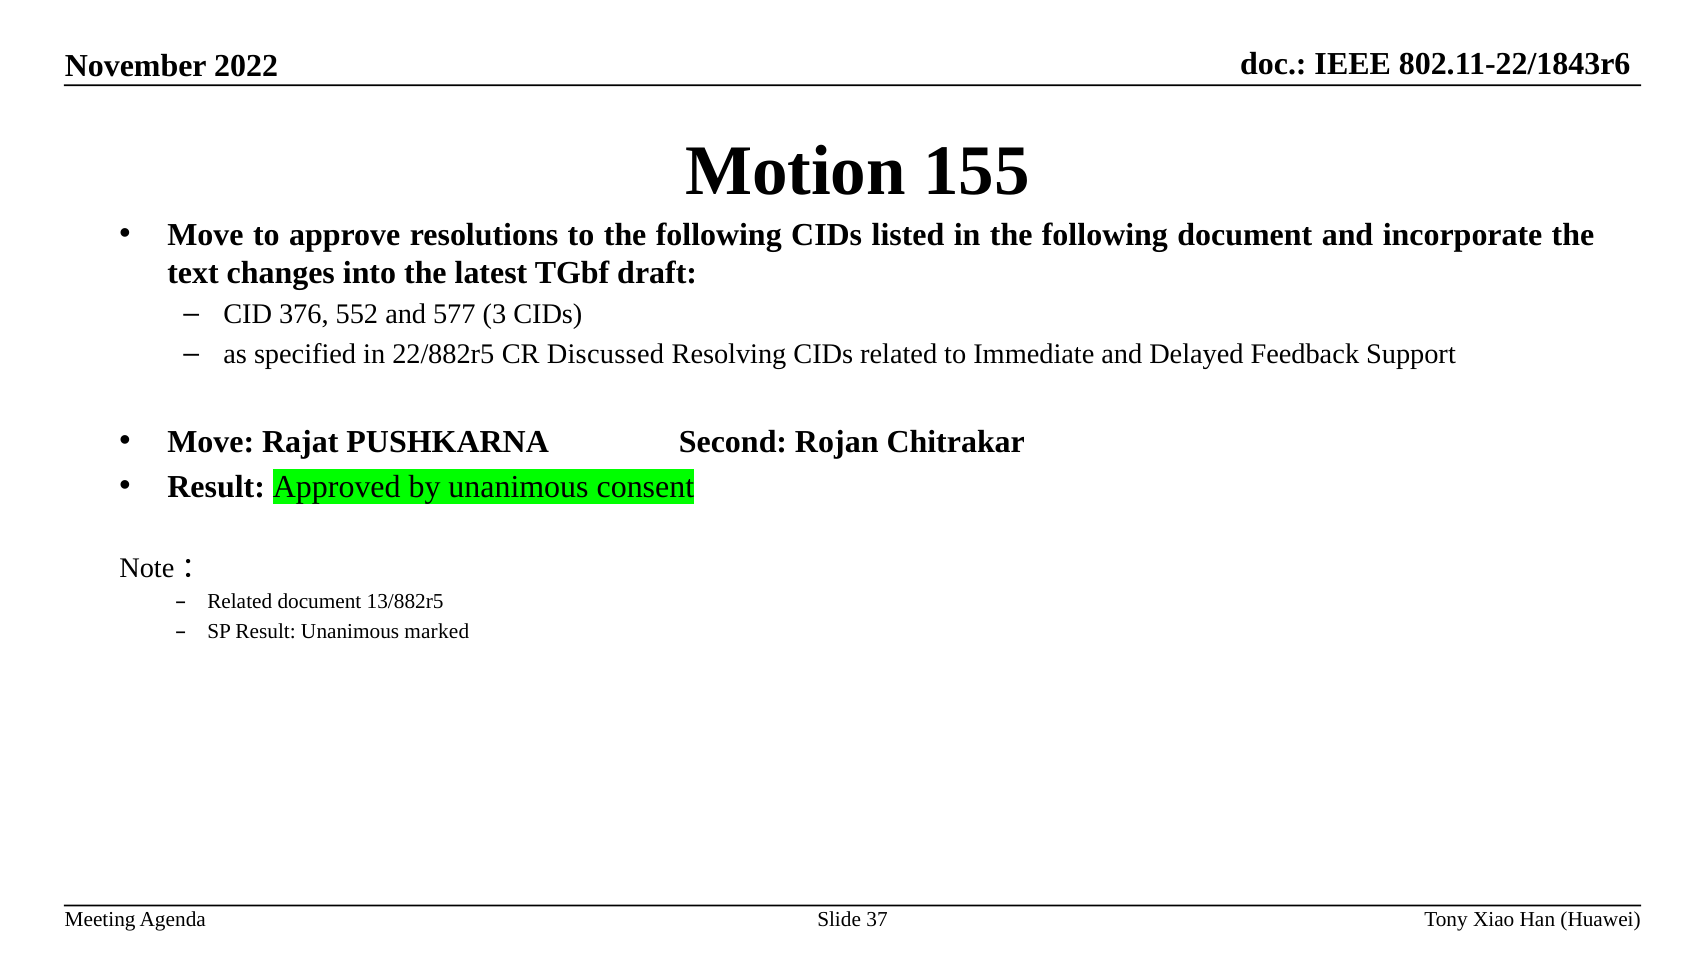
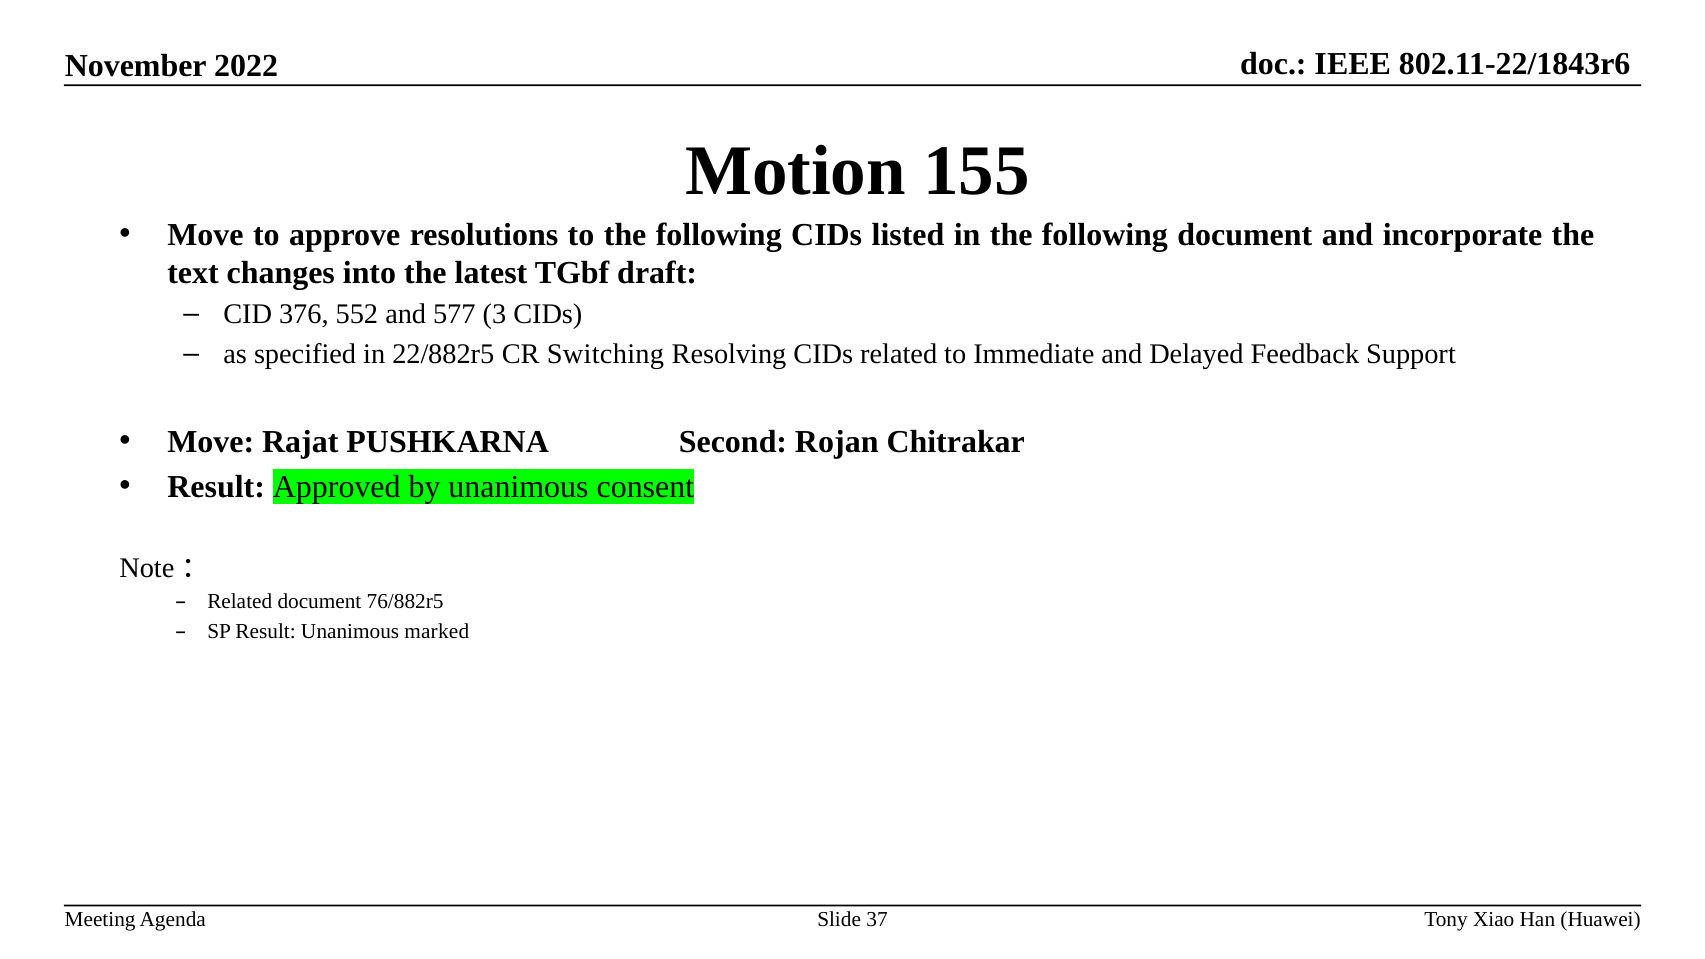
Discussed: Discussed -> Switching (605, 354)
13/882r5: 13/882r5 -> 76/882r5 (405, 602)
